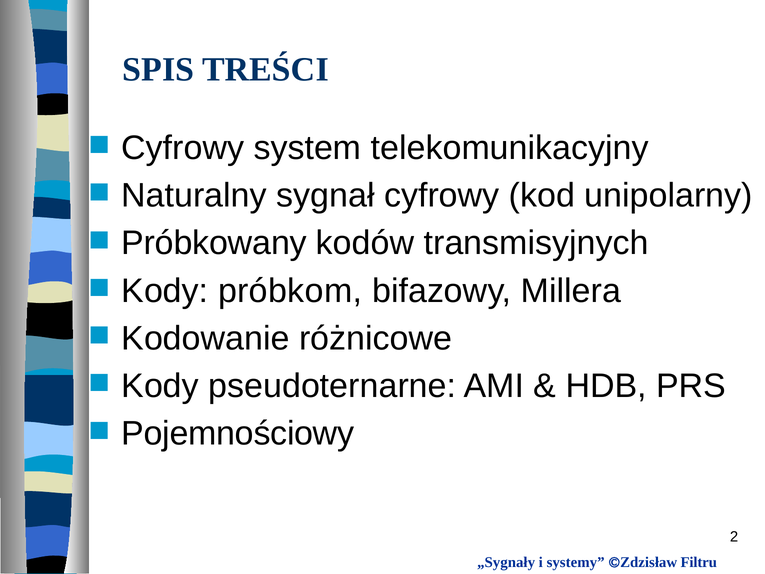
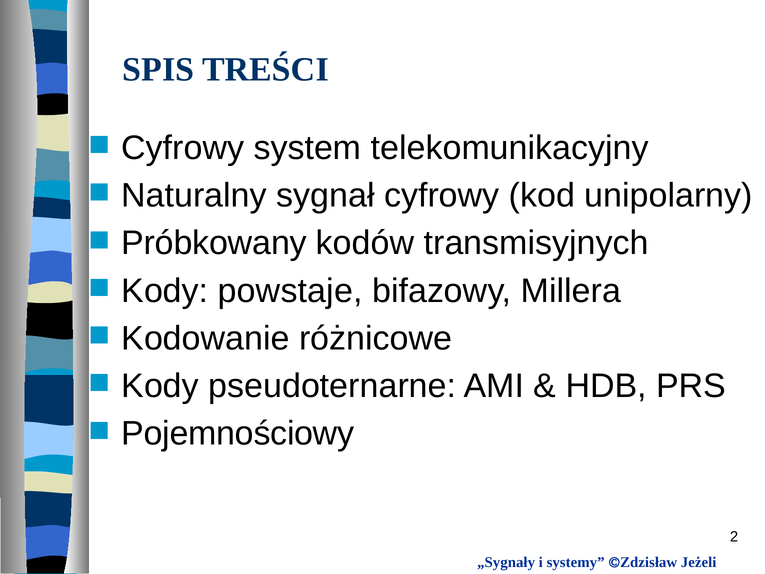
próbkom: próbkom -> powstaje (290, 291)
Filtru: Filtru -> Jeżeli (699, 562)
